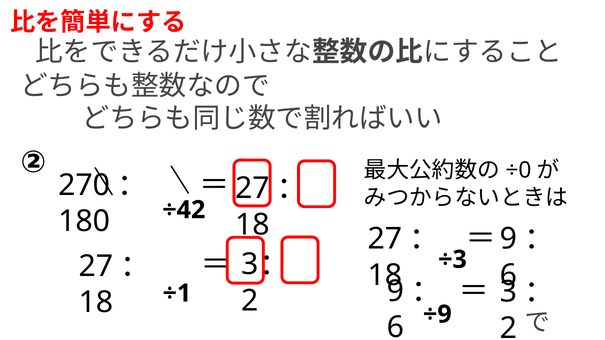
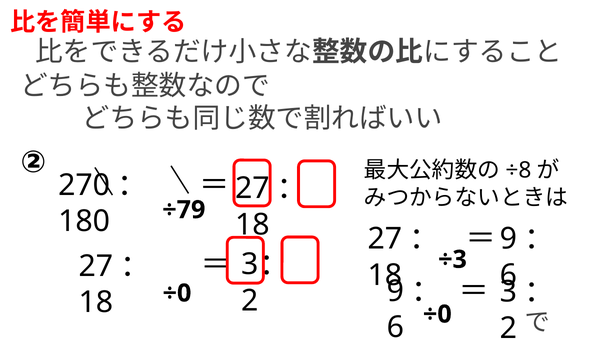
÷0: ÷0 -> ÷8 (518, 171)
÷42: ÷42 -> ÷79 (184, 210)
÷1: ÷1 -> ÷0 (177, 293)
÷9: ÷9 -> ÷0 (437, 315)
